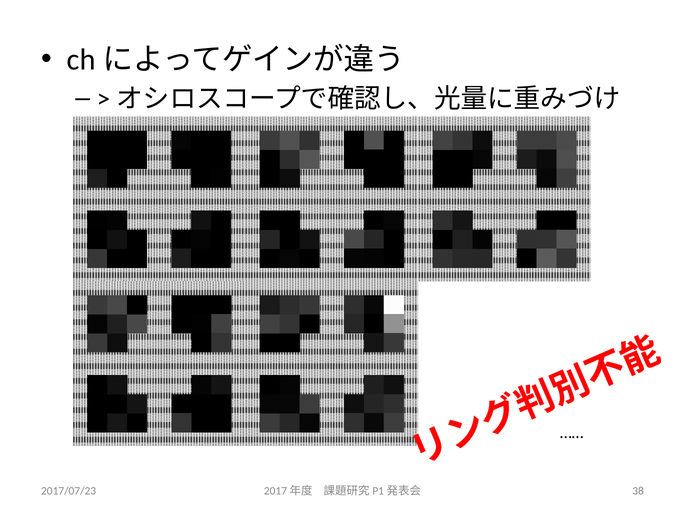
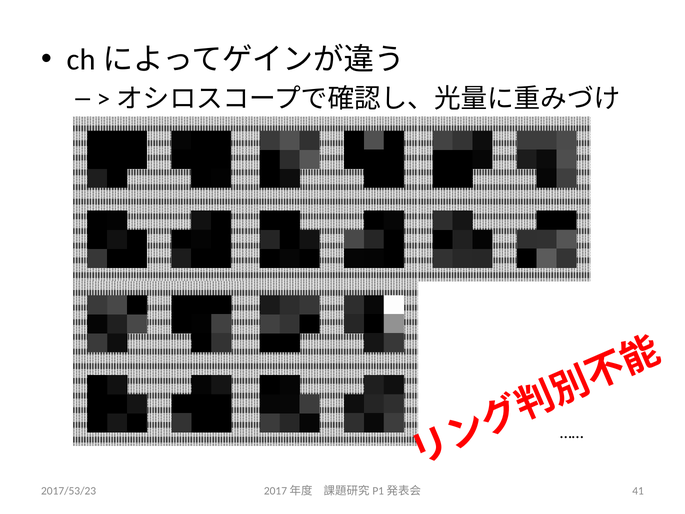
2017/07/23: 2017/07/23 -> 2017/53/23 (69, 491)
38: 38 -> 41 (638, 491)
